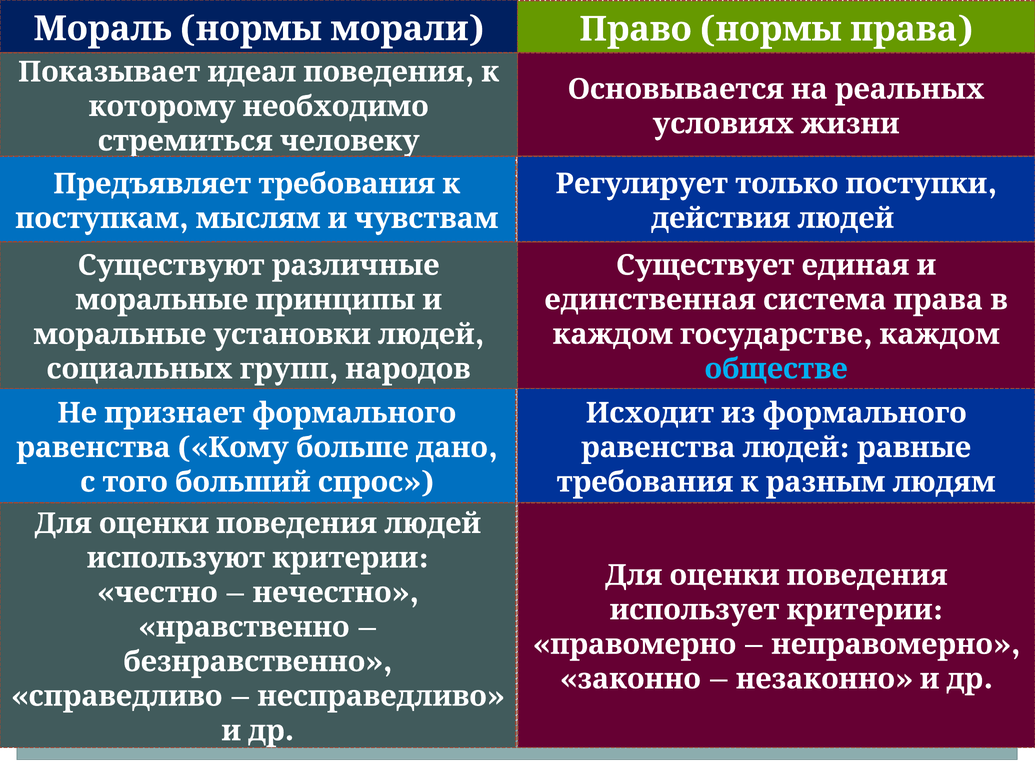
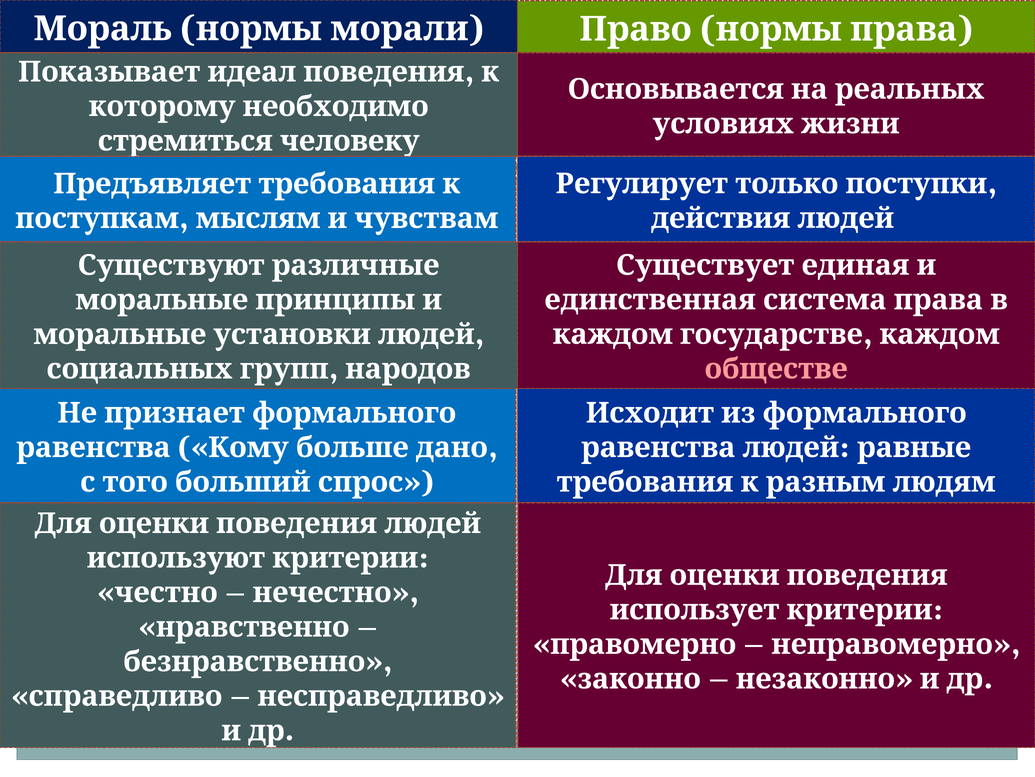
обществе colour: light blue -> pink (776, 369)
